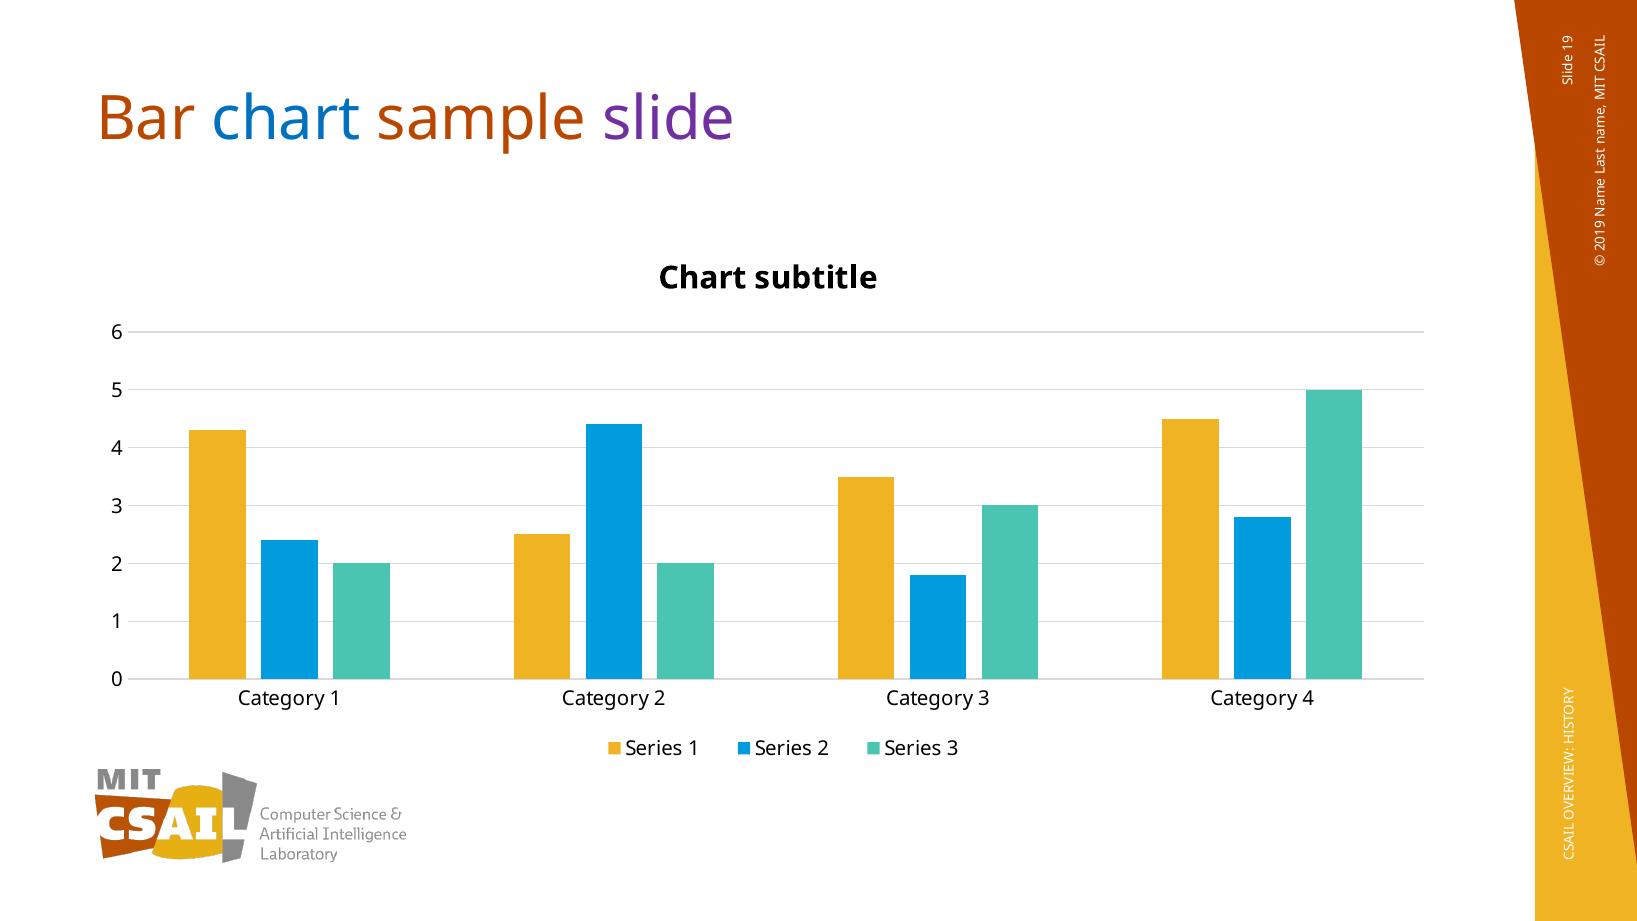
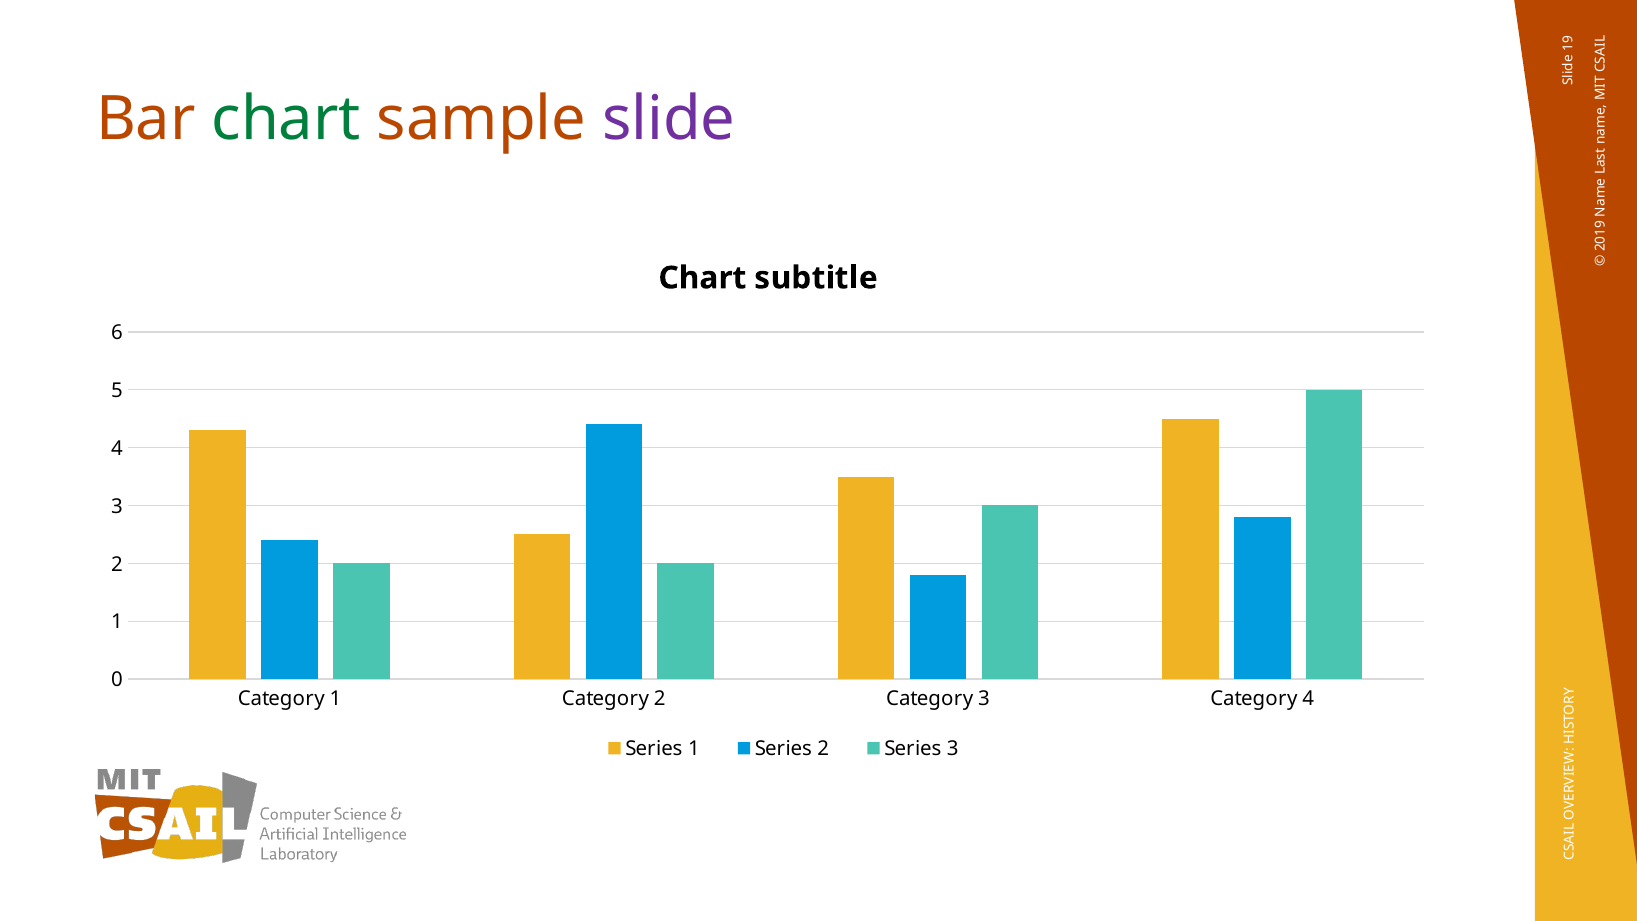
chart colour: blue -> green (286, 119)
